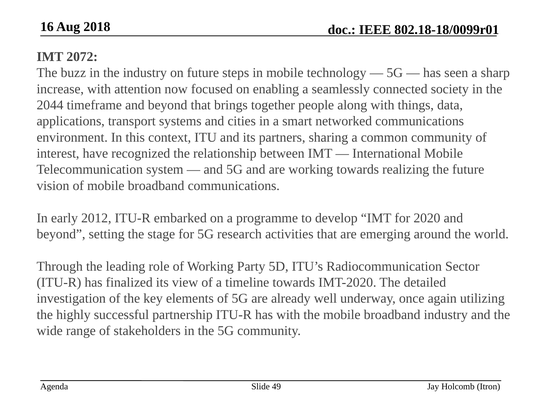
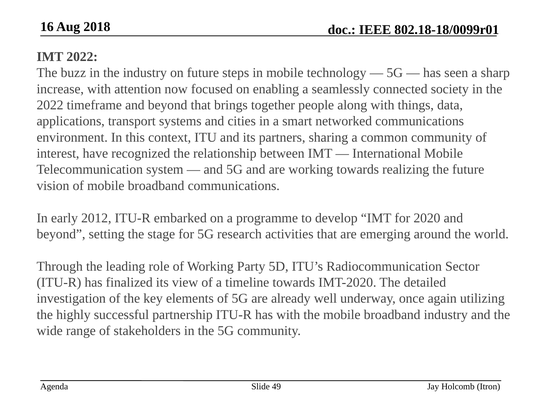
IMT 2072: 2072 -> 2022 (82, 57)
2044: 2044 -> 2022 (50, 105)
